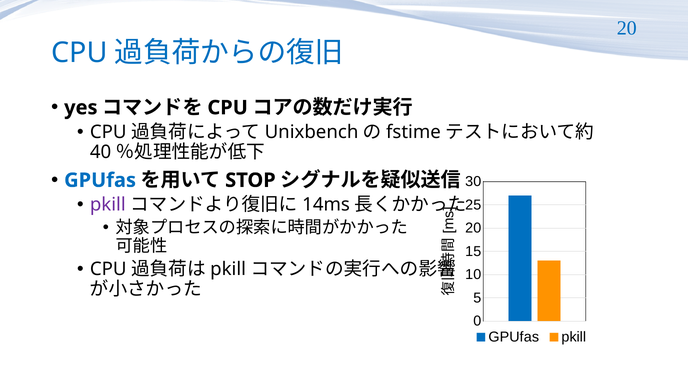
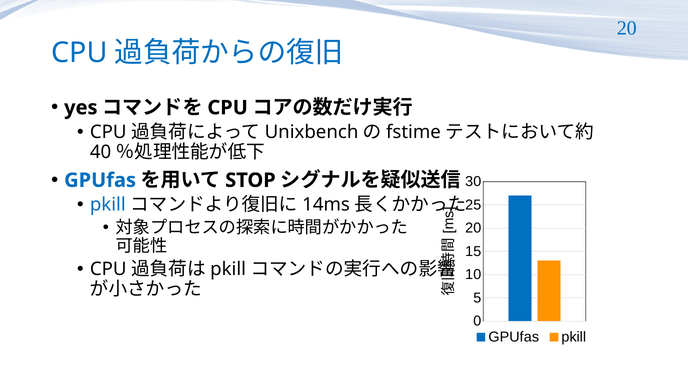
pkill colour: purple -> blue (108, 205)
